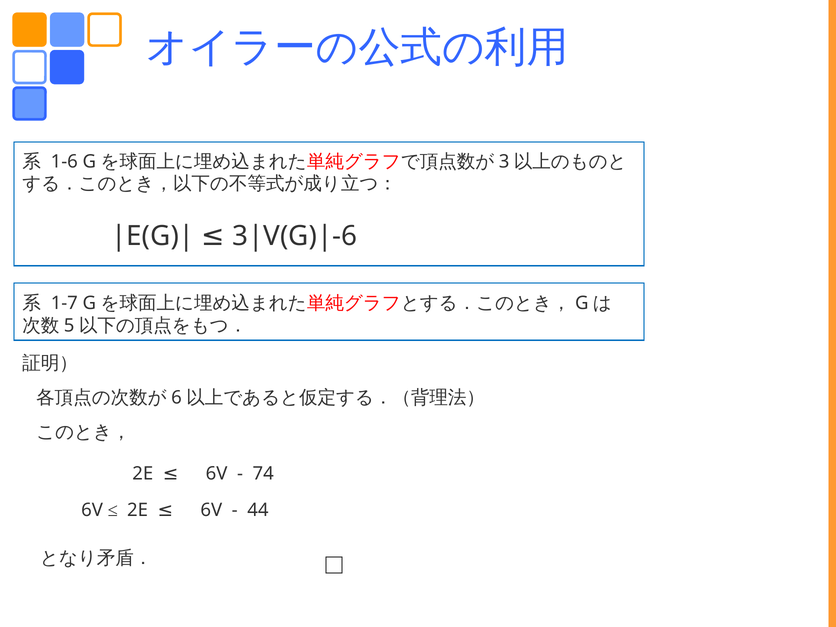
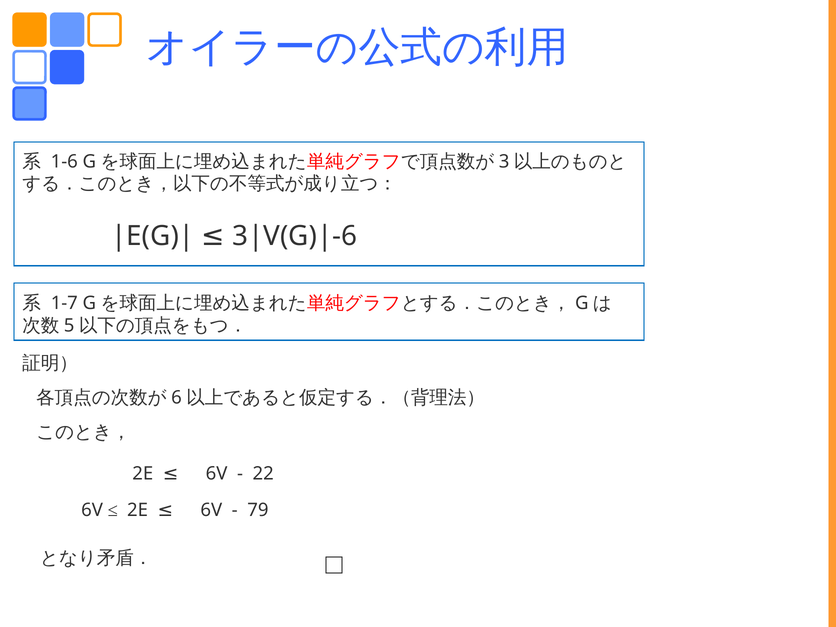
74: 74 -> 22 (263, 474)
44: 44 -> 79 (258, 510)
